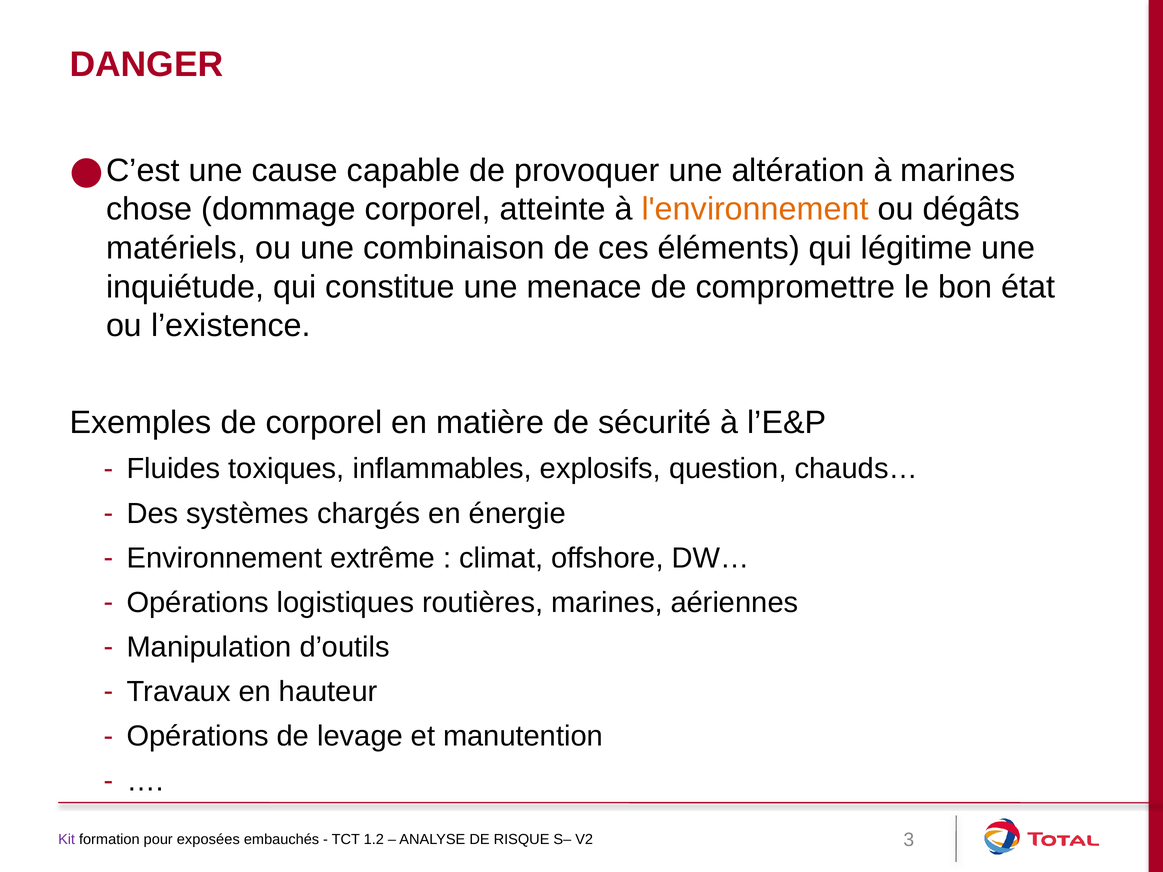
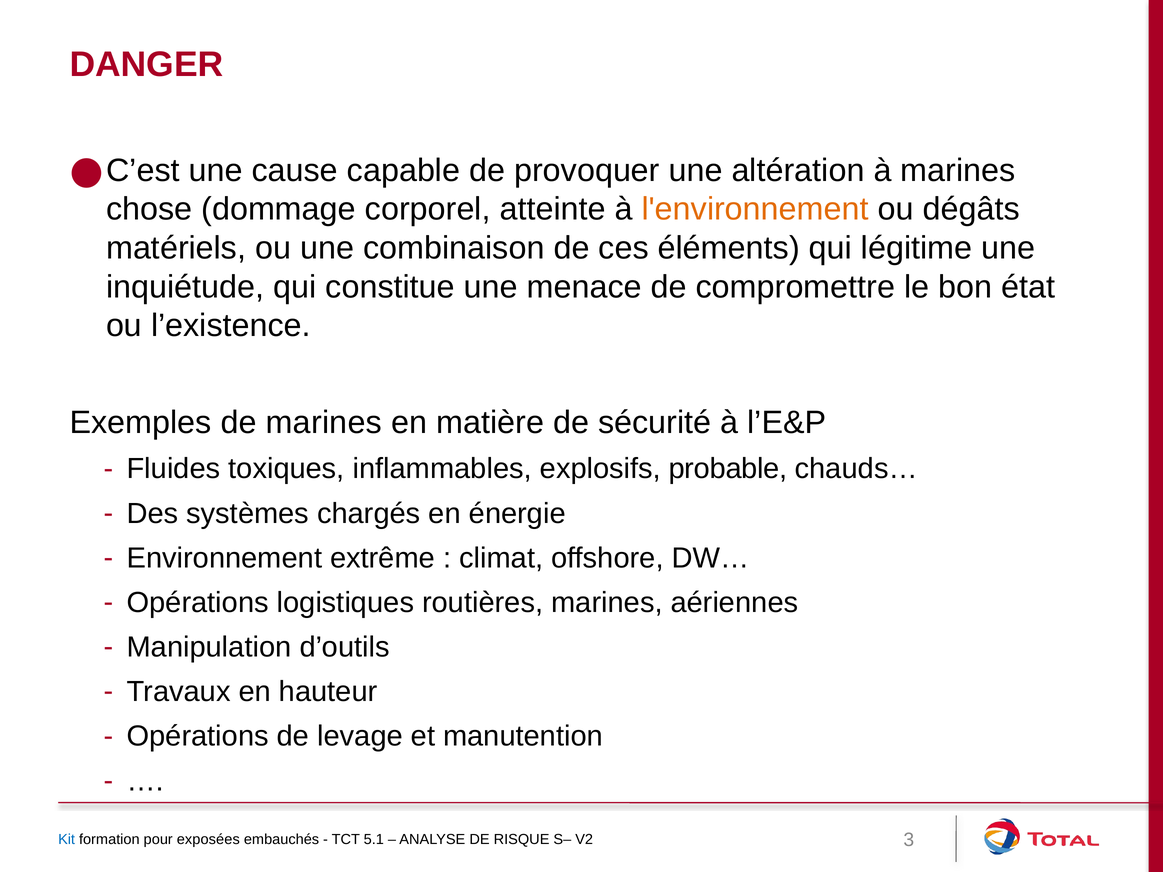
de corporel: corporel -> marines (324, 423)
question: question -> probable (728, 469)
Kit colour: purple -> blue (67, 840)
1.2: 1.2 -> 5.1 (374, 840)
